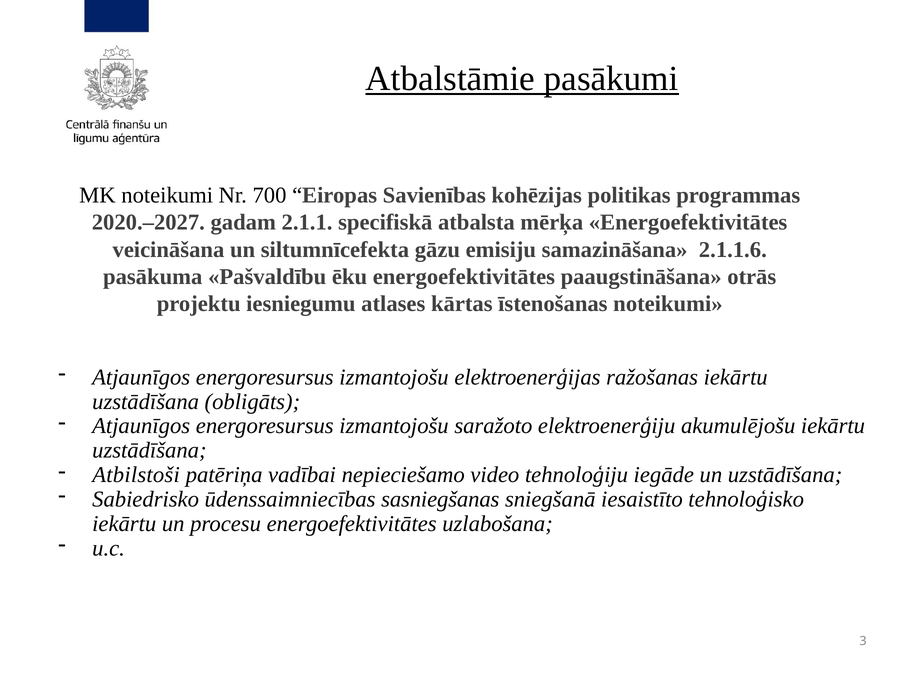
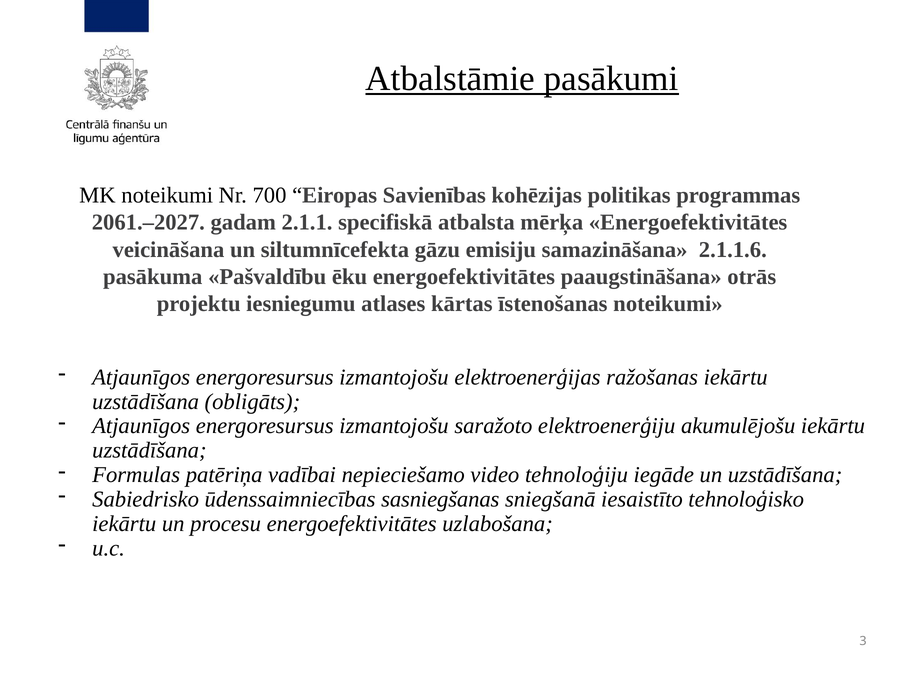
2020.–2027: 2020.–2027 -> 2061.–2027 (148, 223)
Atbilstoši: Atbilstoši -> Formulas (136, 475)
